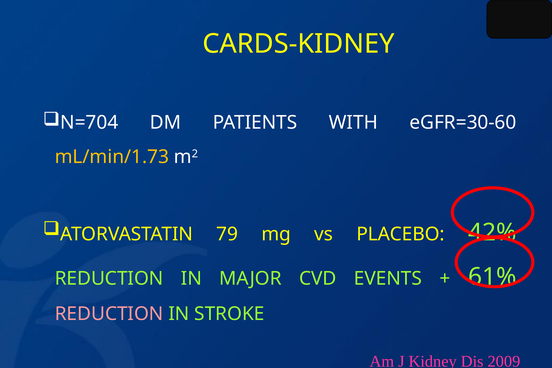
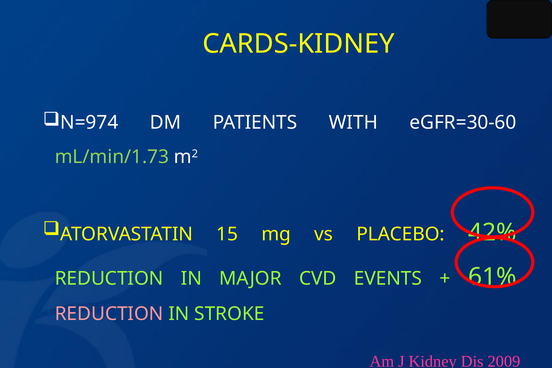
N=704: N=704 -> N=974 (89, 122)
mL/min/1.73 colour: yellow -> light green (112, 157)
79: 79 -> 15 (227, 234)
